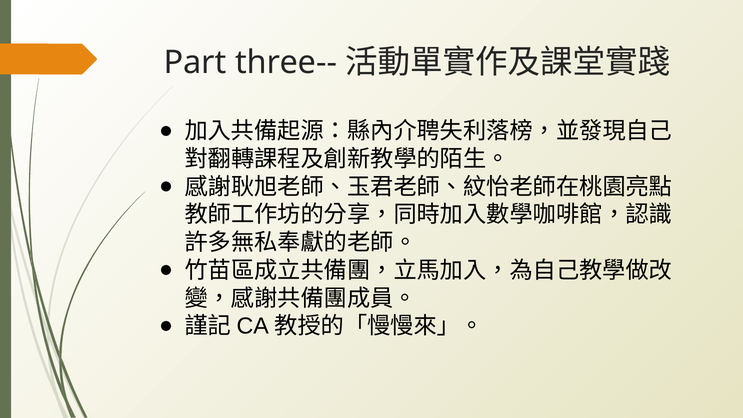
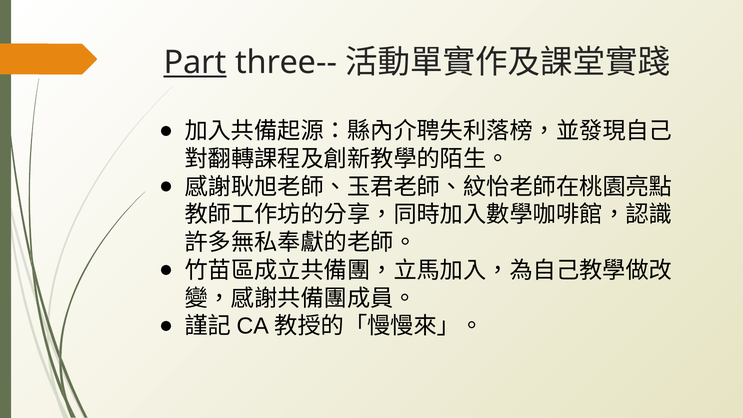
Part underline: none -> present (195, 63)
